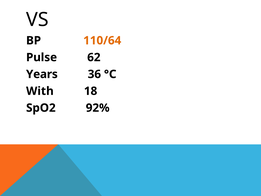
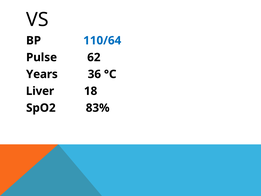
110/64 colour: orange -> blue (102, 40)
With: With -> Liver (40, 91)
92%: 92% -> 83% (98, 108)
